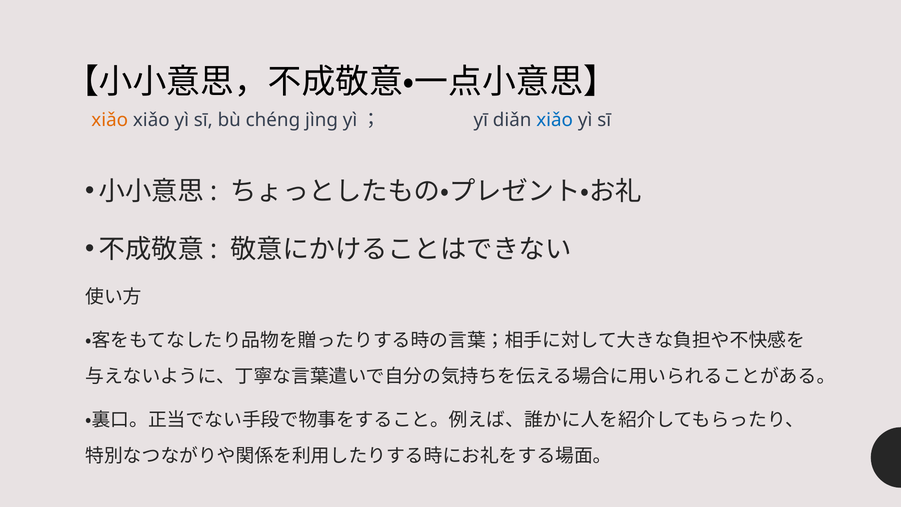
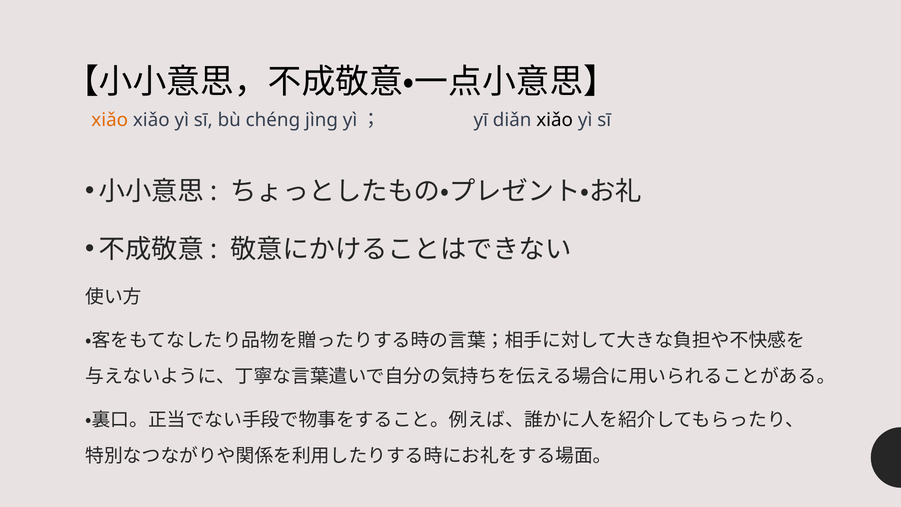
xiǎo colour: blue -> black (555, 120)
